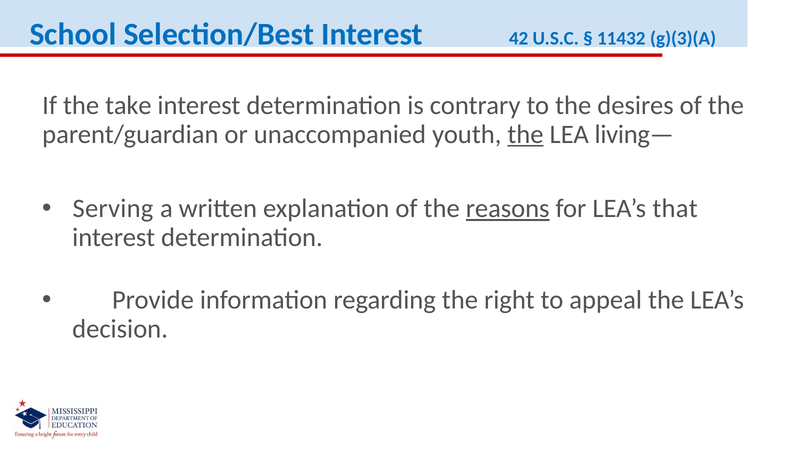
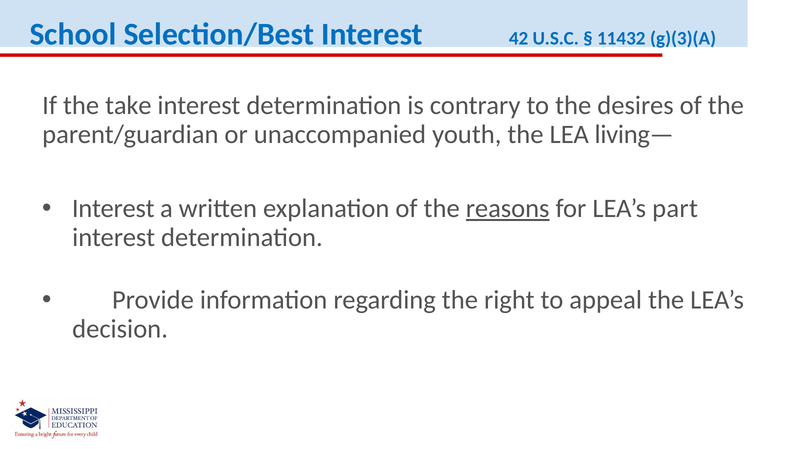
the underline: present -> none (525, 134)
Serving: Serving -> Interest (113, 209)
that: that -> part (675, 209)
